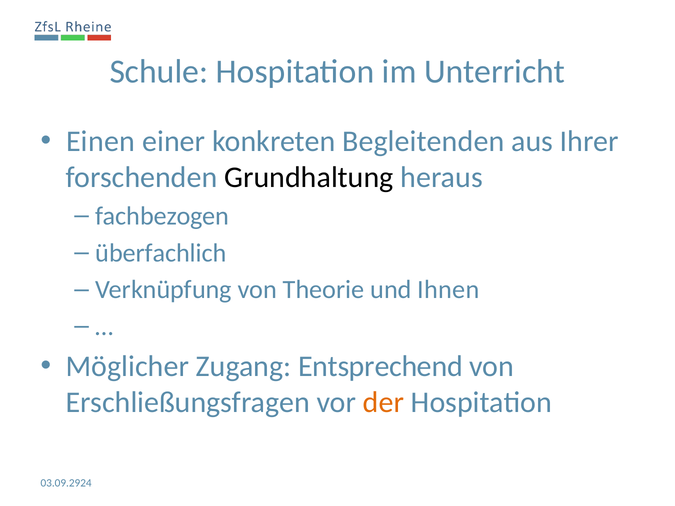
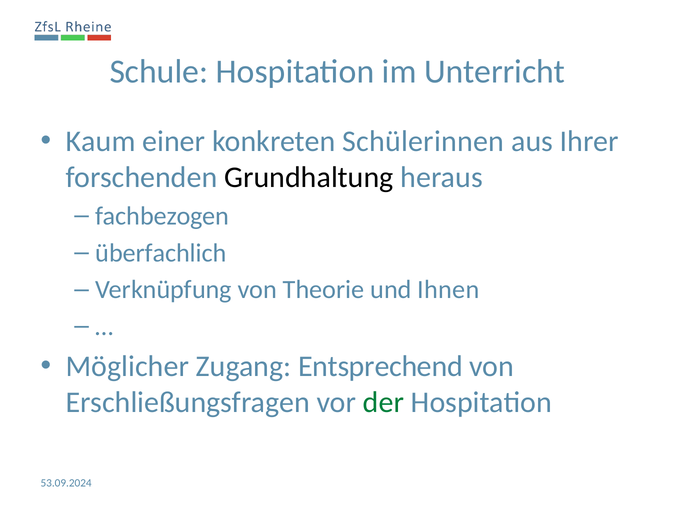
Einen: Einen -> Kaum (101, 142)
Begleitenden: Begleitenden -> Schülerinnen (423, 142)
der colour: orange -> green (384, 403)
03.09.2924: 03.09.2924 -> 53.09.2024 (66, 483)
